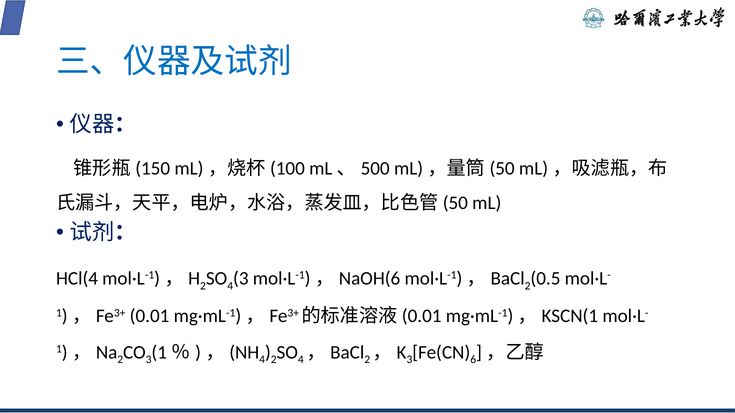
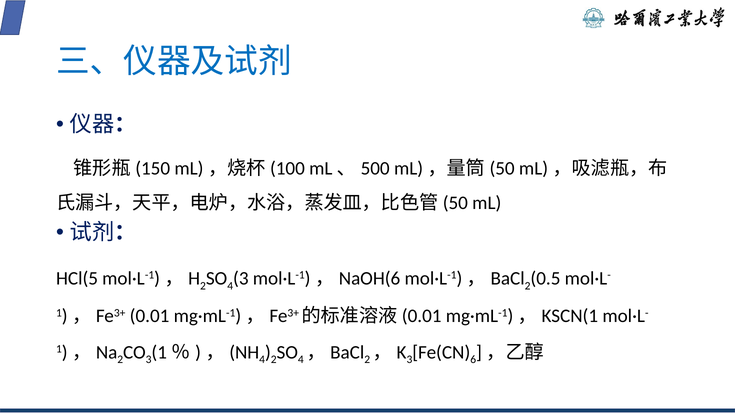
HCl(4: HCl(4 -> HCl(5 (77, 279)
